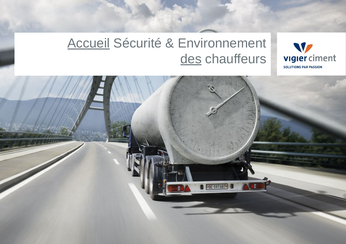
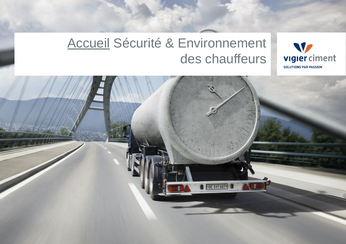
des underline: present -> none (191, 59)
